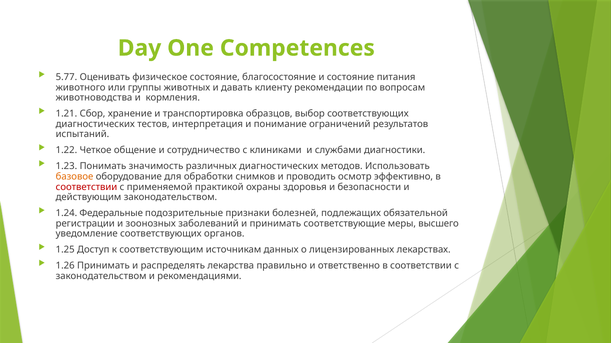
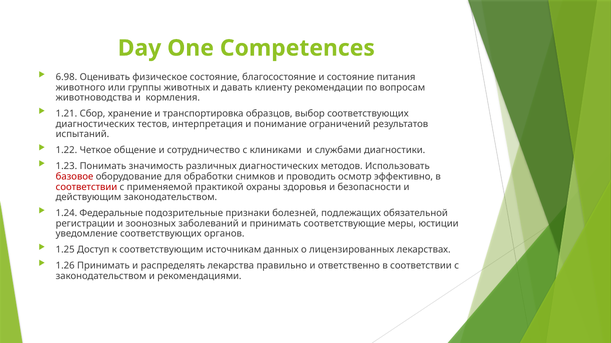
5.77: 5.77 -> 6.98 (66, 77)
базовое colour: orange -> red (75, 177)
высшего: высшего -> юстиции (439, 224)
